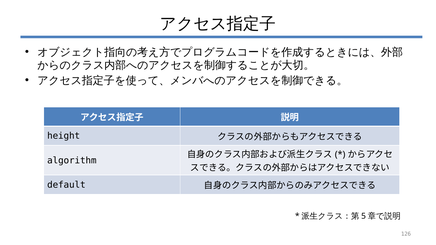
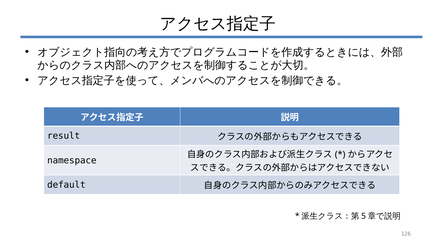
height: height -> result (64, 136)
algorithm: algorithm -> namespace (72, 160)
